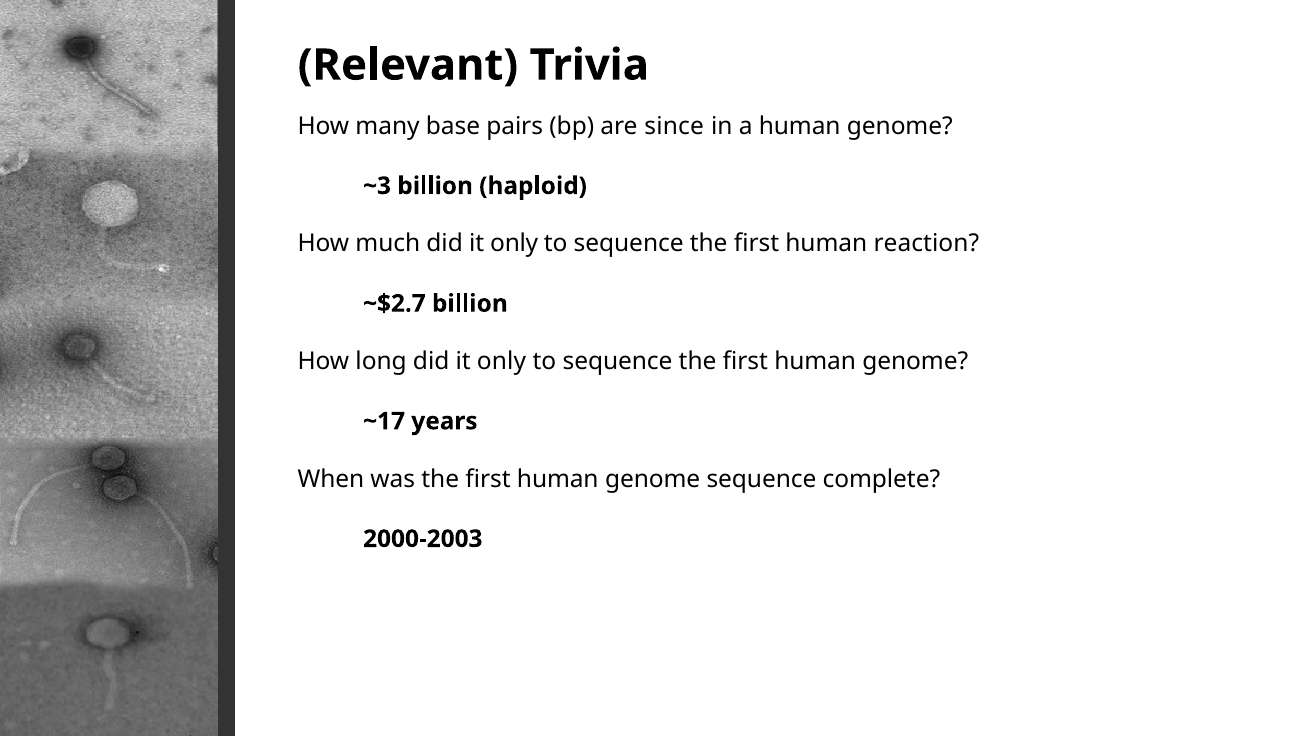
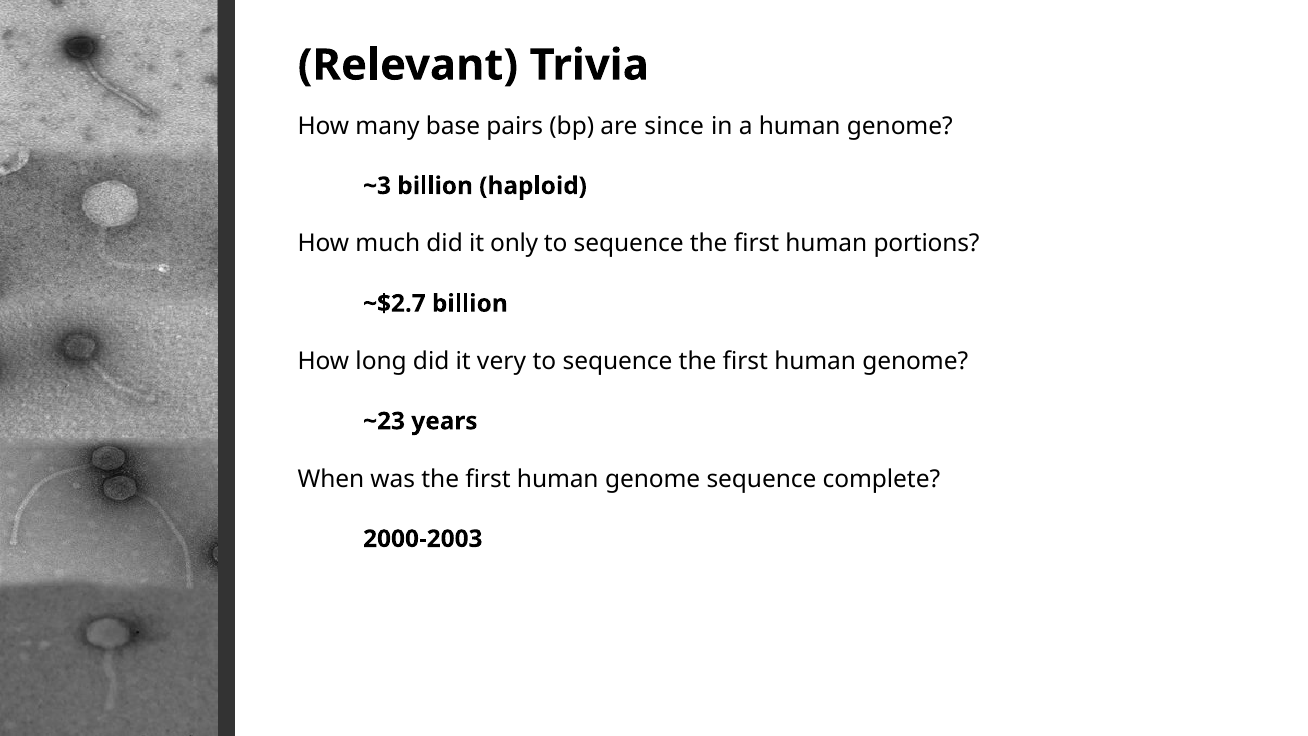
reaction: reaction -> portions (926, 244)
long did it only: only -> very (502, 361)
~17: ~17 -> ~23 (384, 421)
